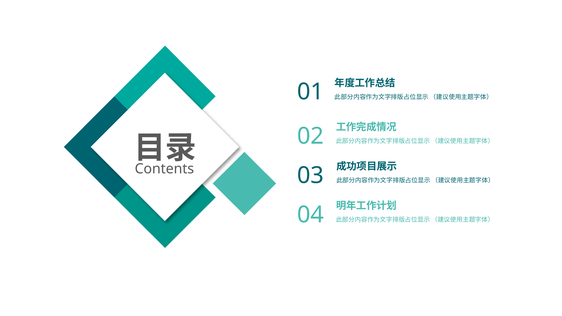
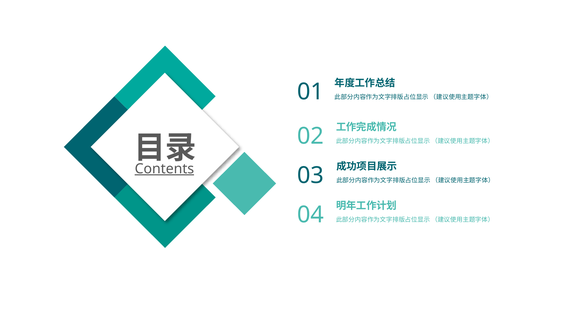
Contents underline: none -> present (164, 169)
